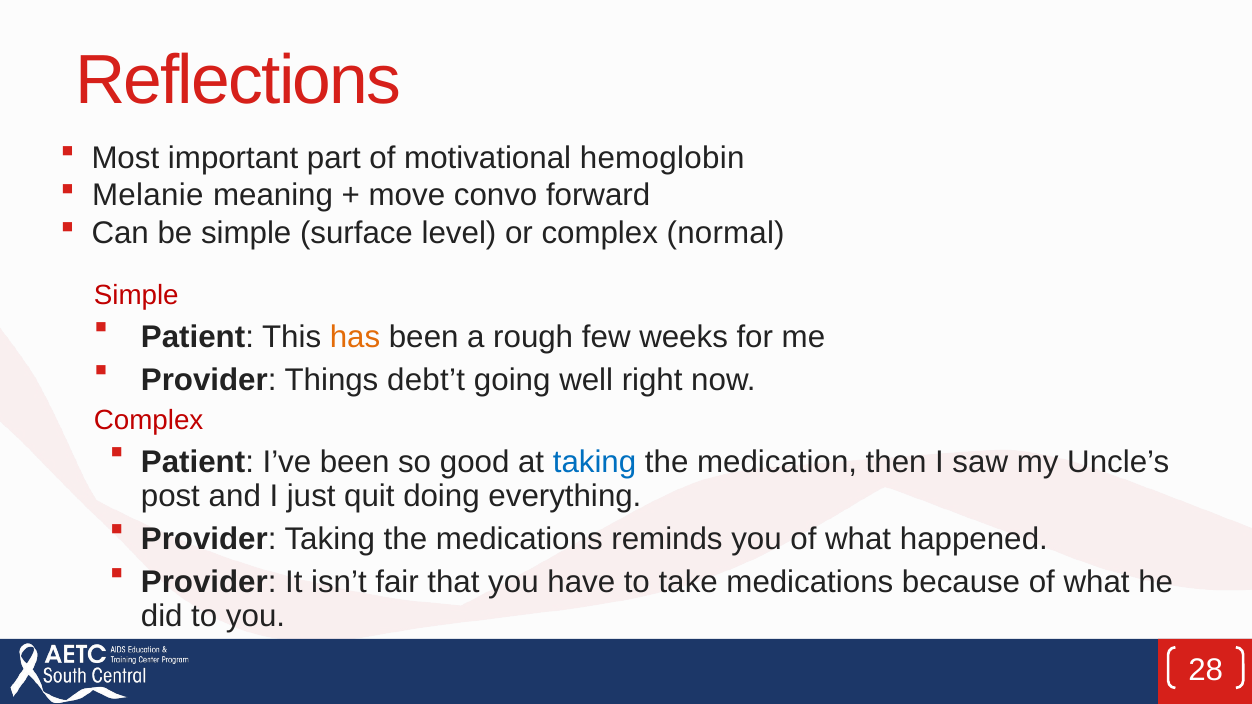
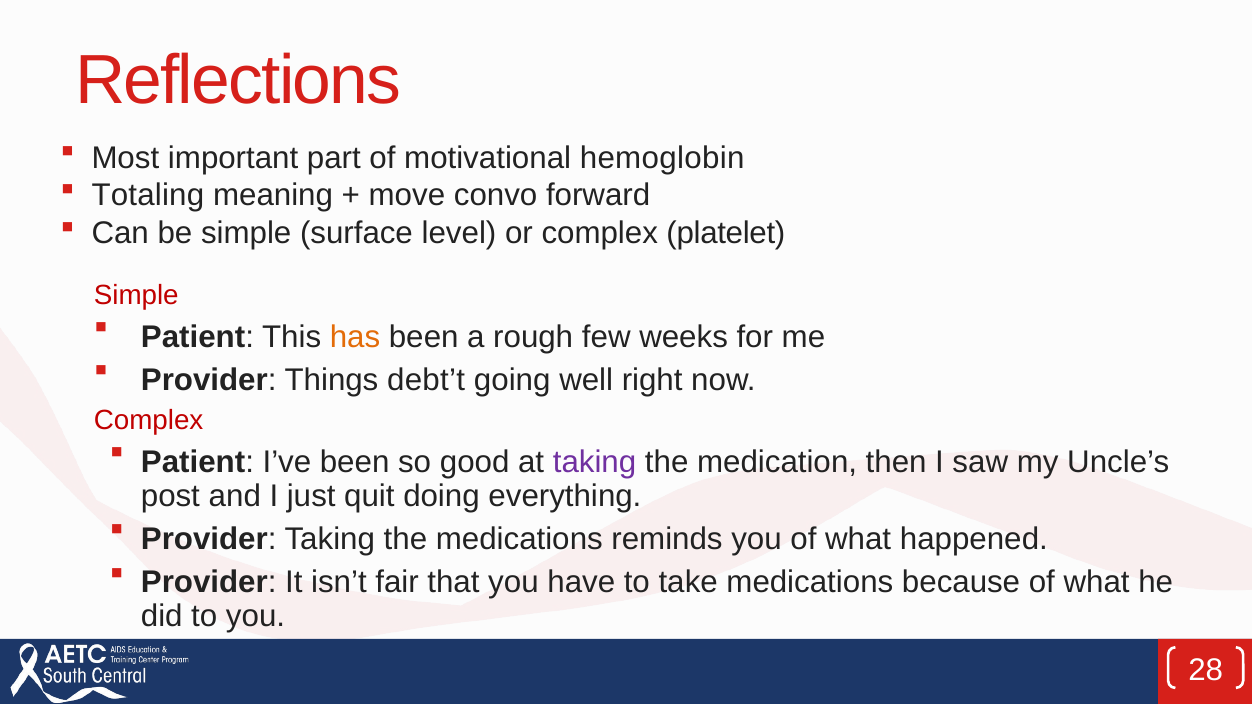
Melanie: Melanie -> Totaling (148, 195)
normal: normal -> platelet (726, 233)
taking colour: blue -> purple (595, 463)
